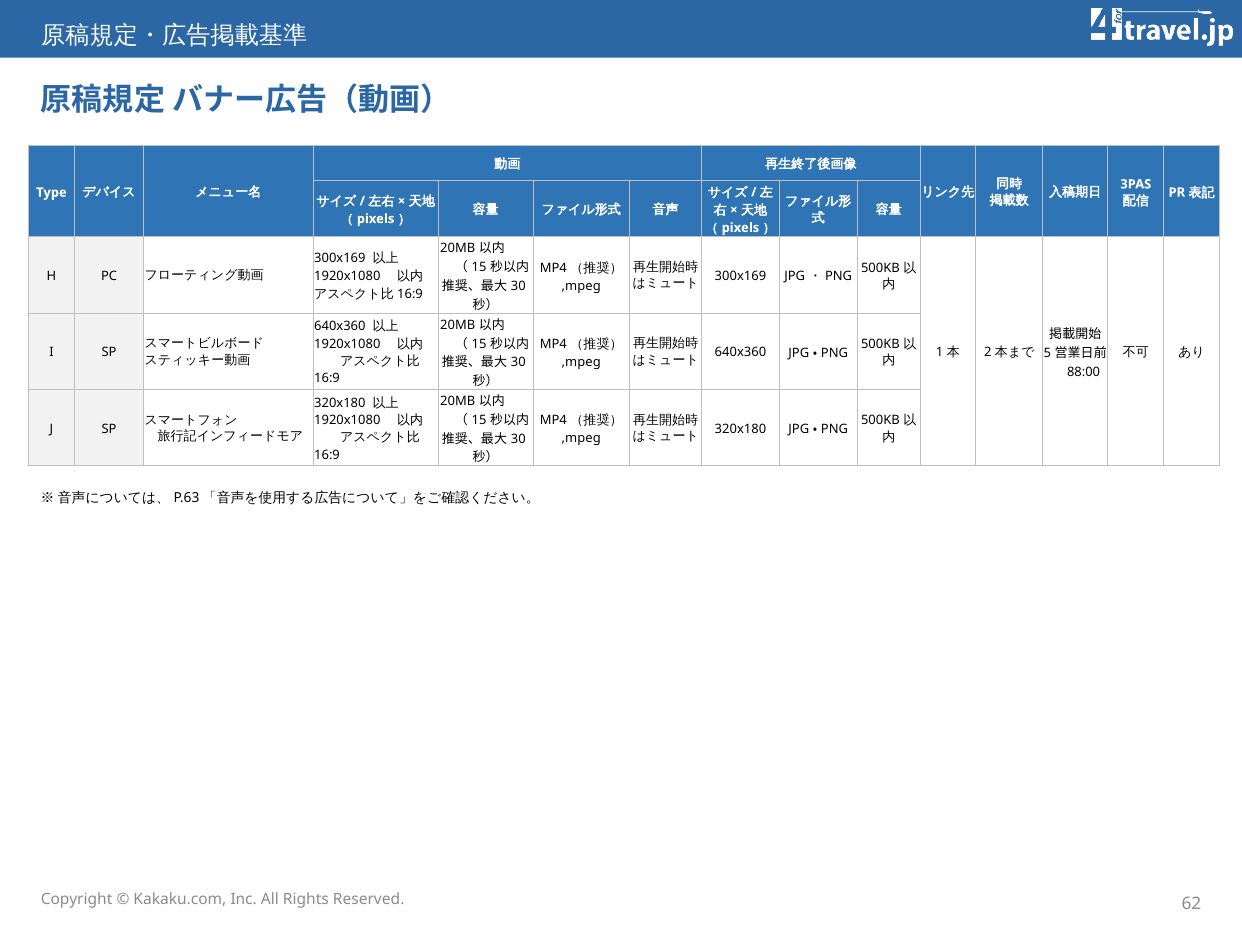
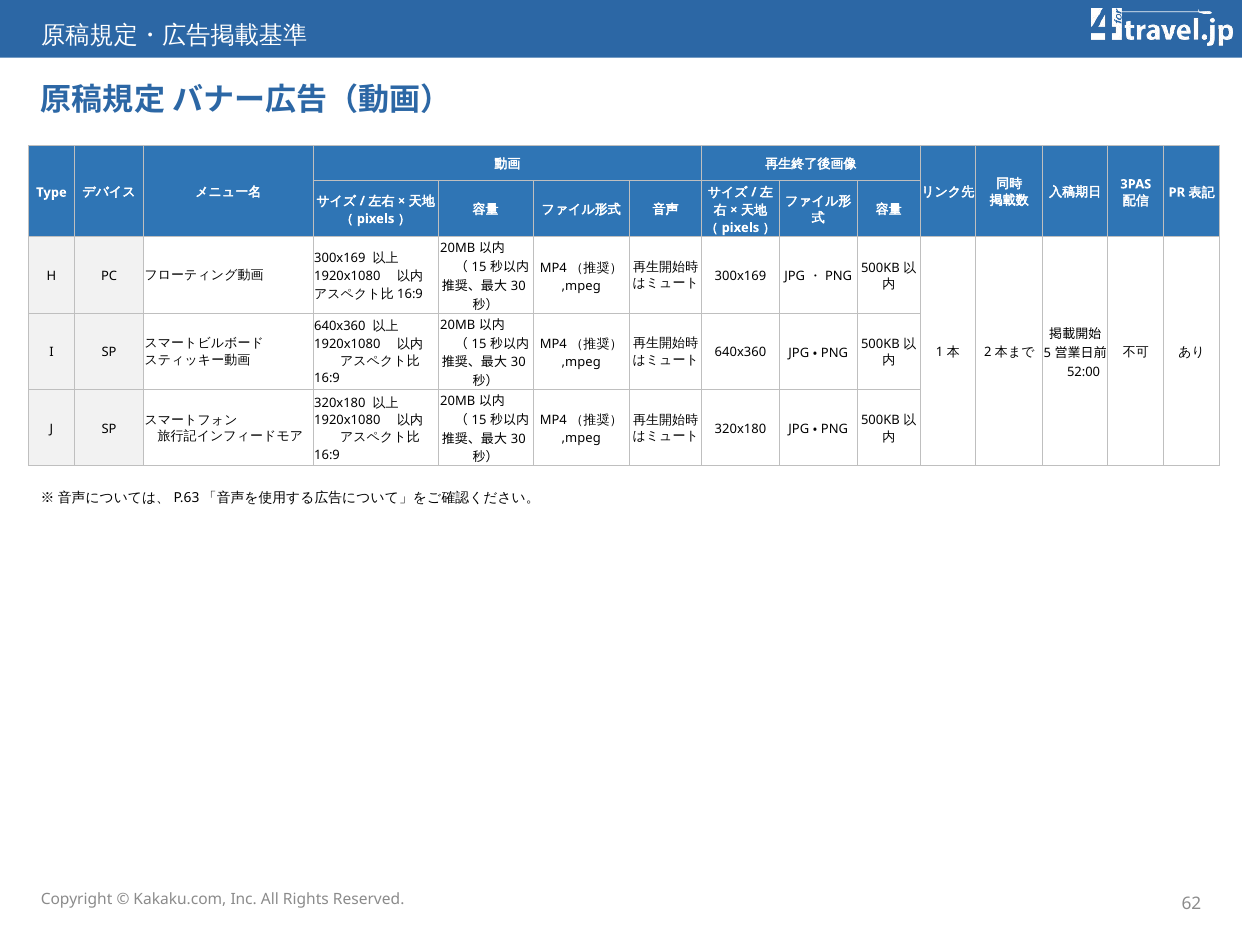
88:00: 88:00 -> 52:00 (1084, 372)
